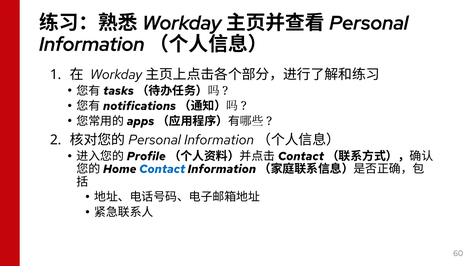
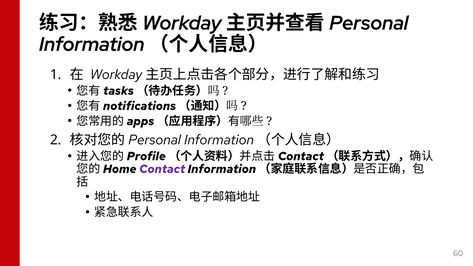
Contact colour: blue -> purple (162, 169)
